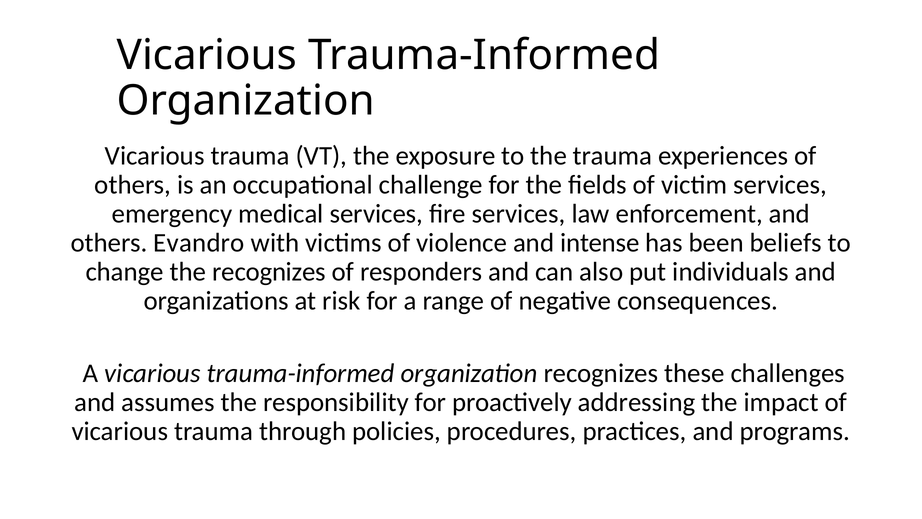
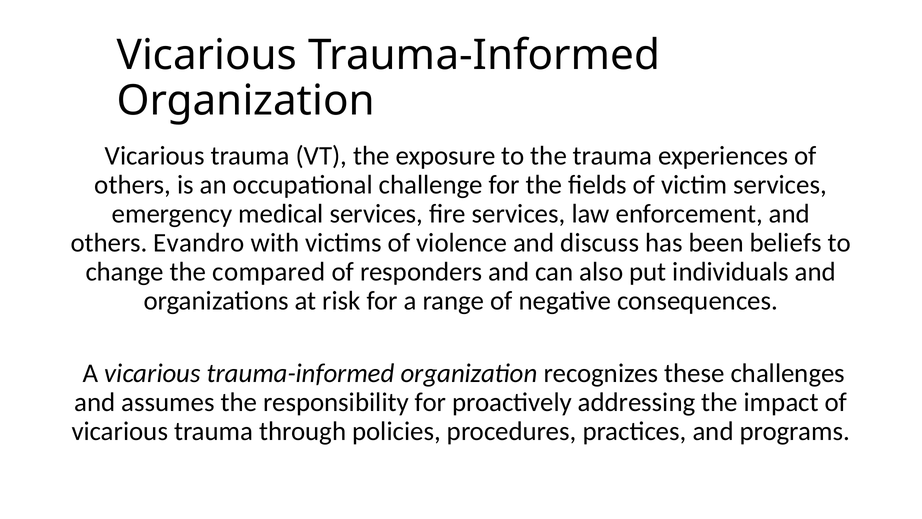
intense: intense -> discuss (600, 243)
the recognizes: recognizes -> compared (269, 272)
